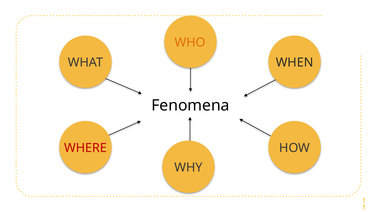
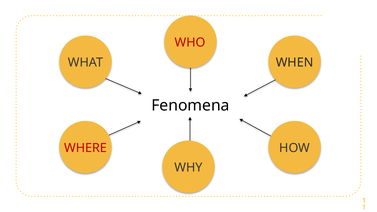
WHO colour: orange -> red (190, 43)
